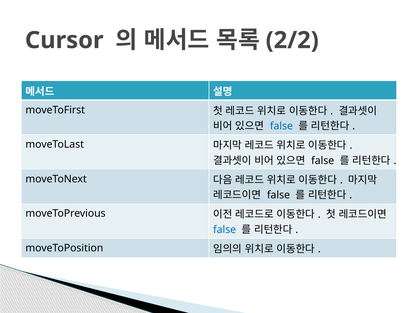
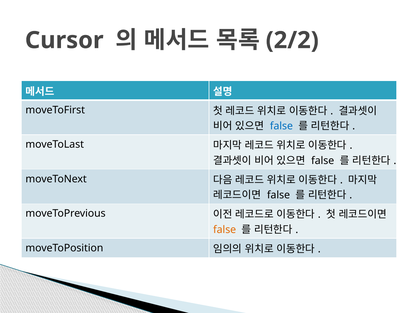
false colour: blue -> orange (225, 229)
